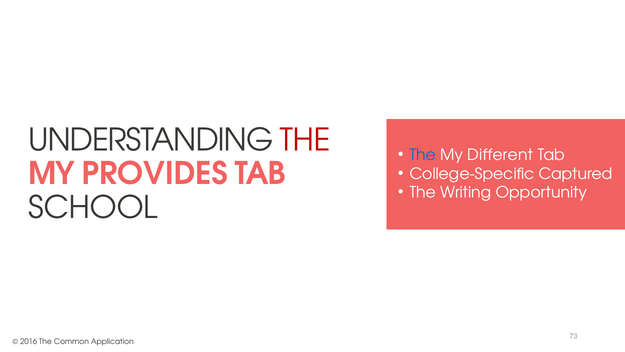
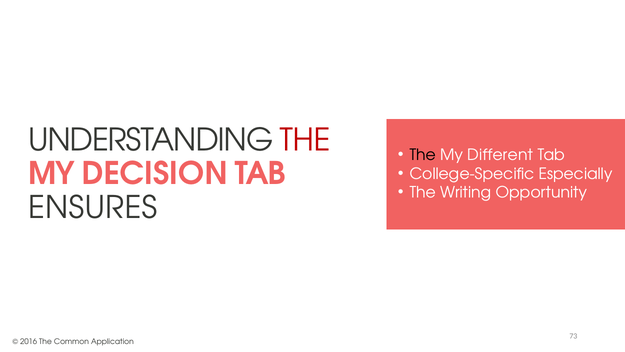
The colour: blue -> black (423, 155)
Captured: Captured -> Especially (576, 174)
PROVIDES: PROVIDES -> DECISION (155, 174)
SCHOOL: SCHOOL -> ENSURES (93, 208)
